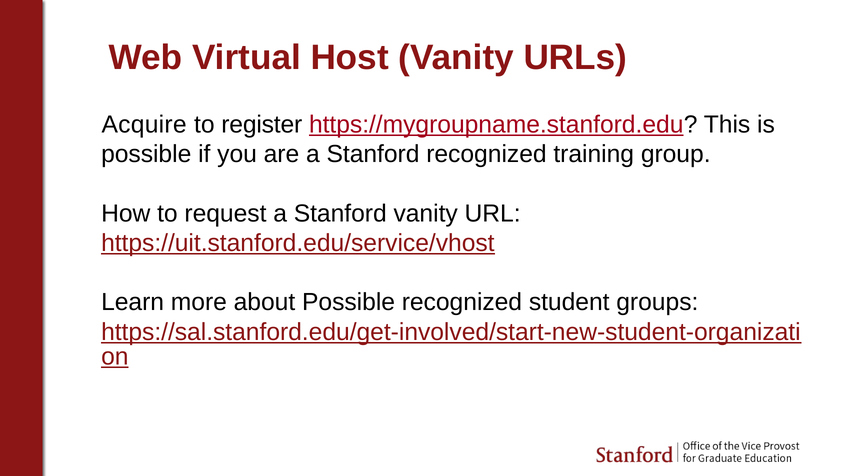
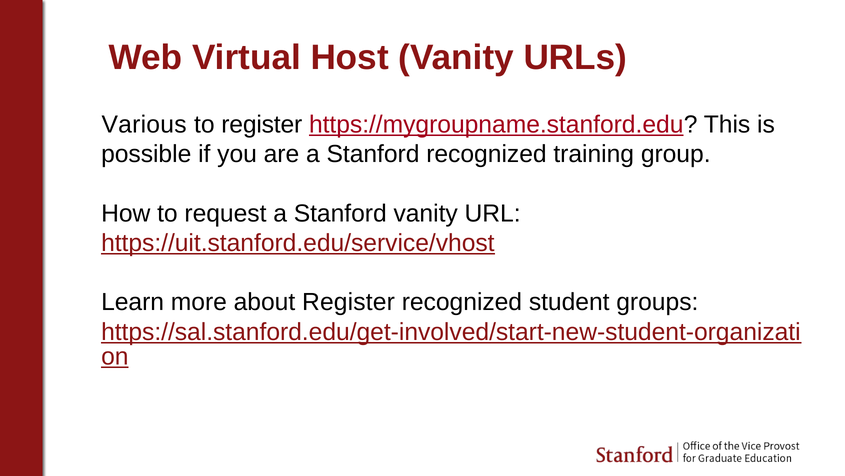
Acquire: Acquire -> Various (144, 124)
about Possible: Possible -> Register (348, 302)
